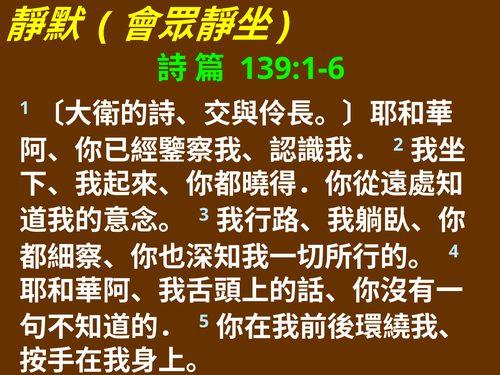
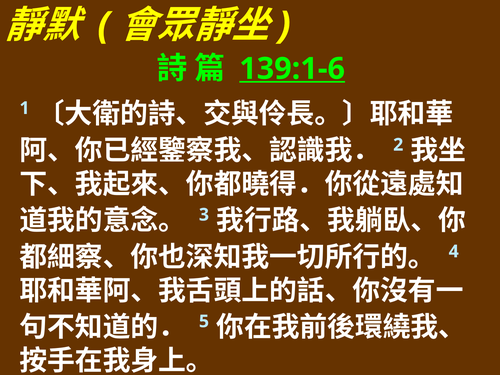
139:1-6 underline: none -> present (292, 69)
